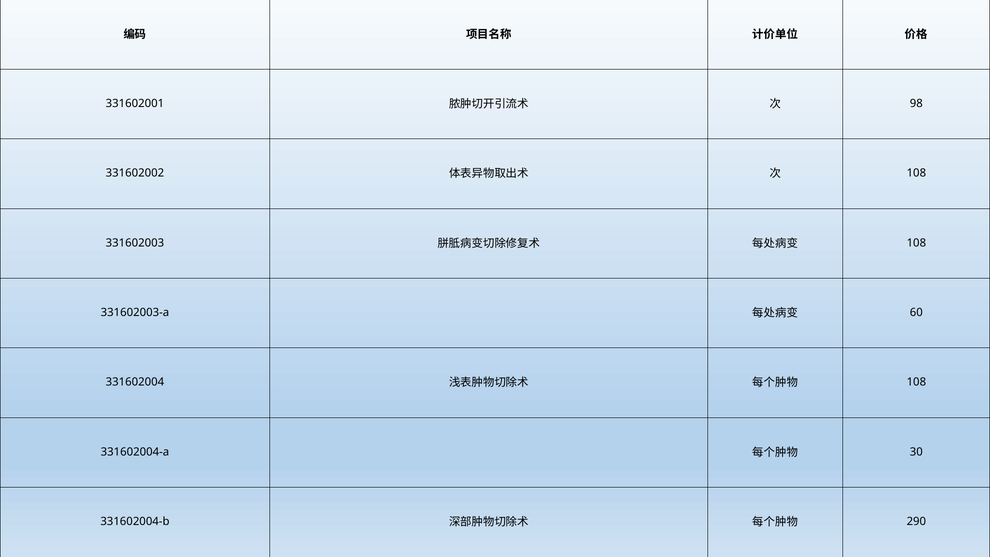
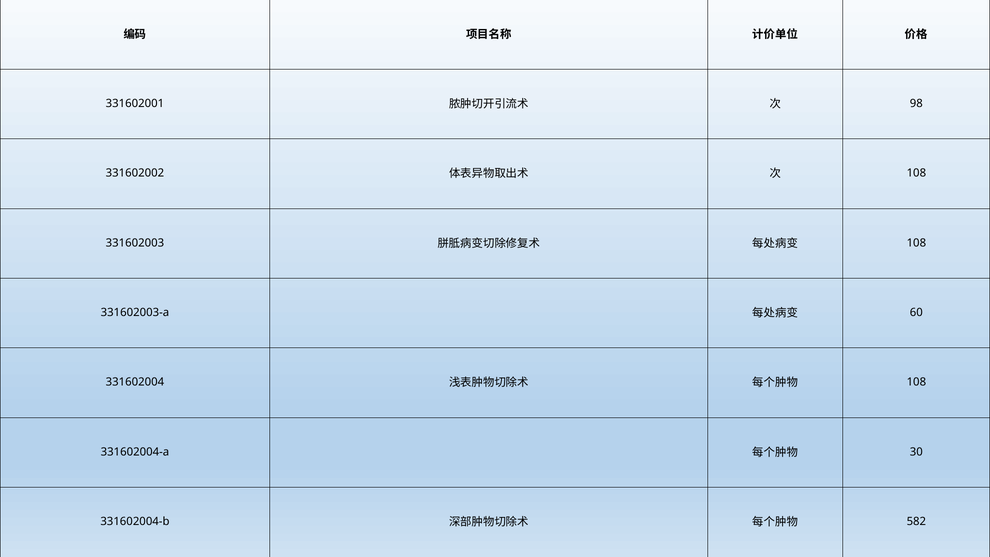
290: 290 -> 582 (916, 521)
